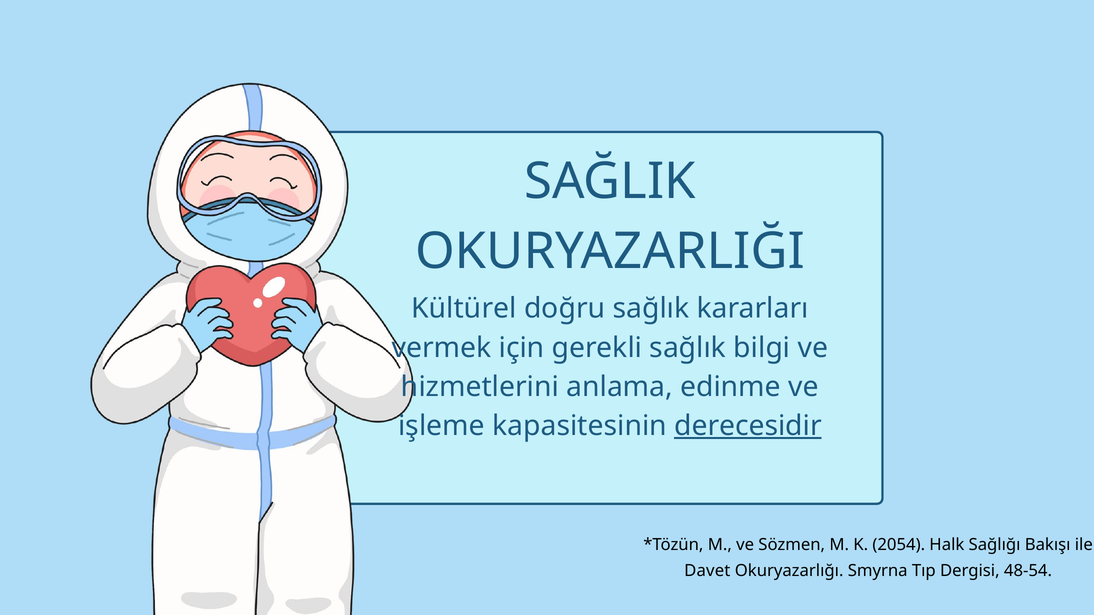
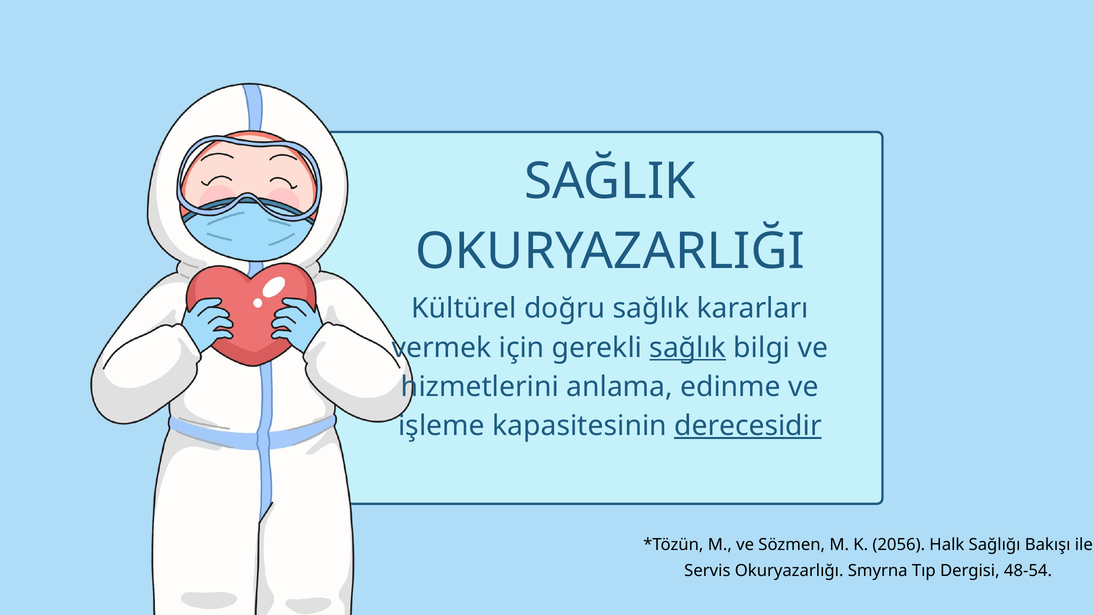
sağlık underline: none -> present (688, 348)
2054: 2054 -> 2056 (899, 545)
Davet: Davet -> Servis (707, 571)
